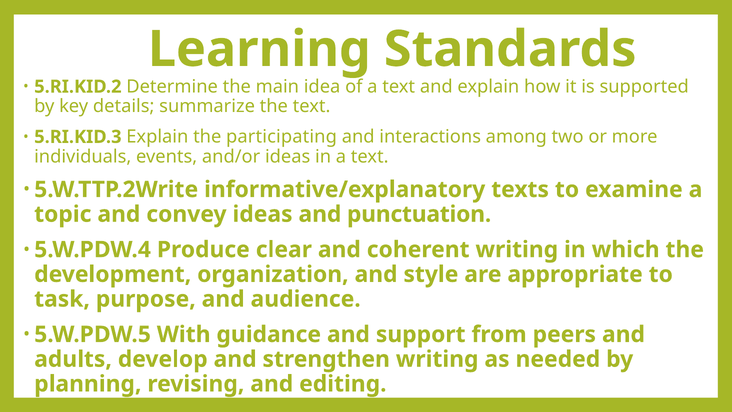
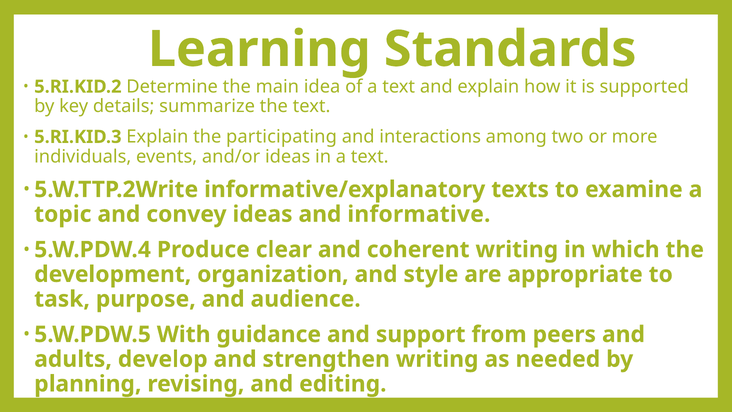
punctuation: punctuation -> informative (419, 214)
